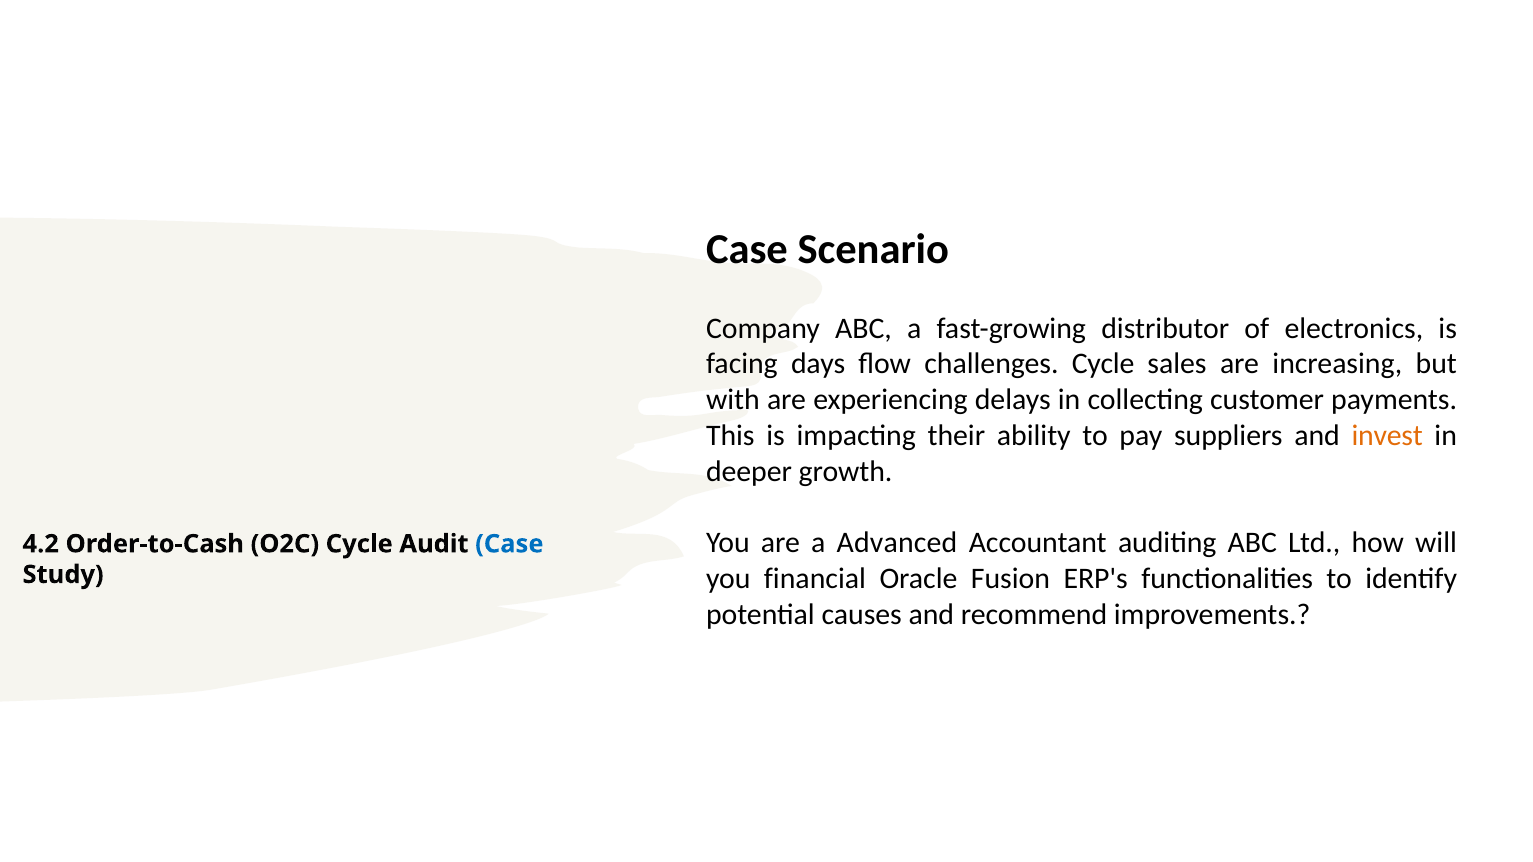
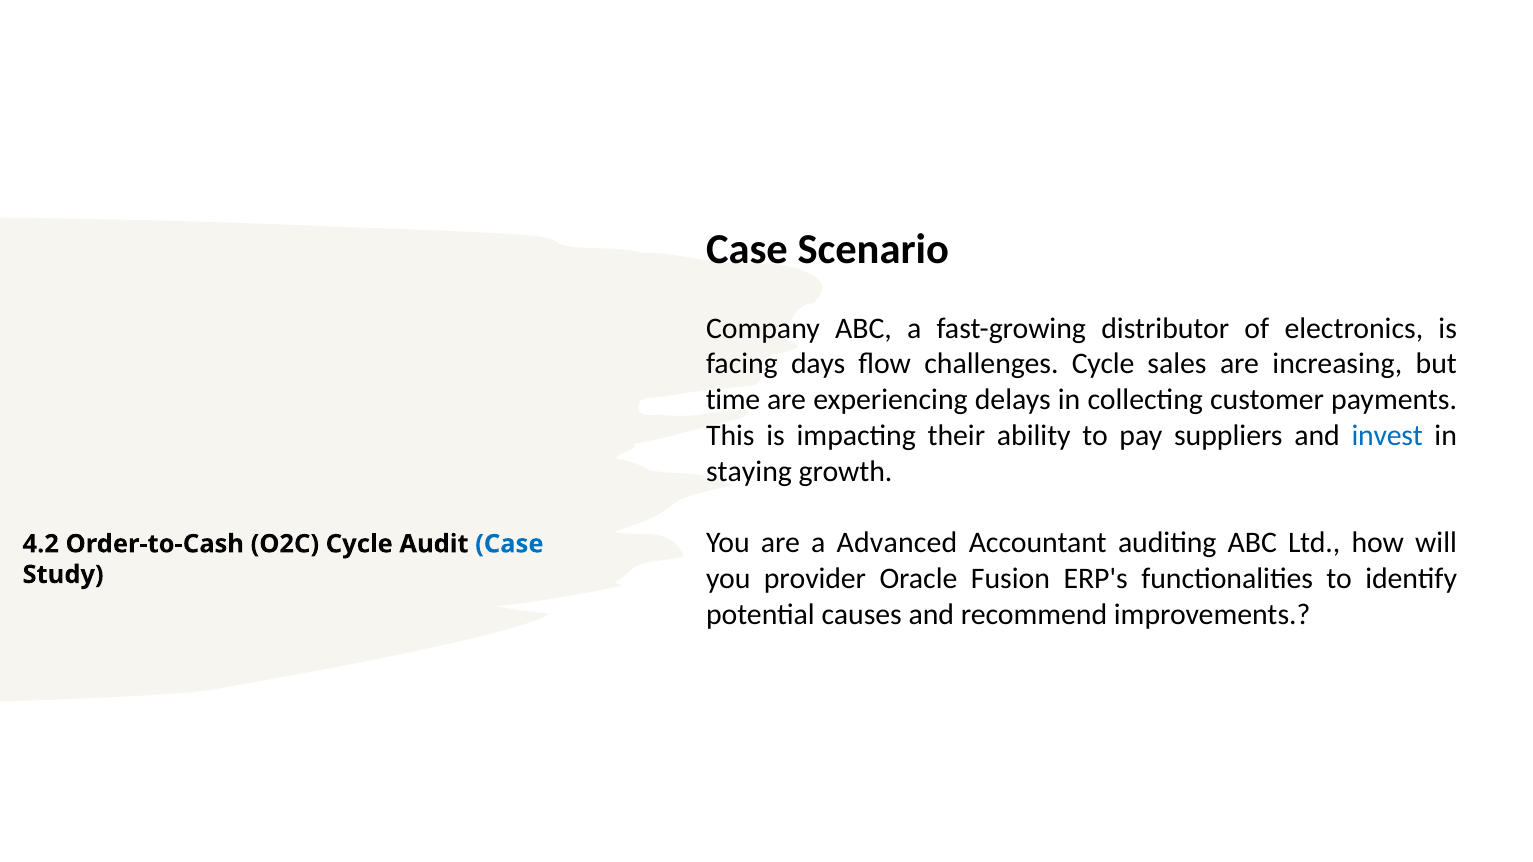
with: with -> time (733, 400)
invest colour: orange -> blue (1387, 436)
deeper: deeper -> staying (749, 471)
financial: financial -> provider (815, 579)
